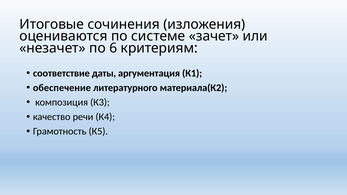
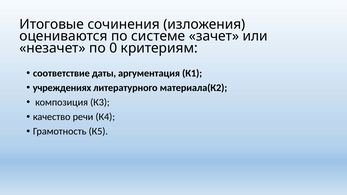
6: 6 -> 0 (113, 48)
обеспечение: обеспечение -> учреждениях (62, 88)
